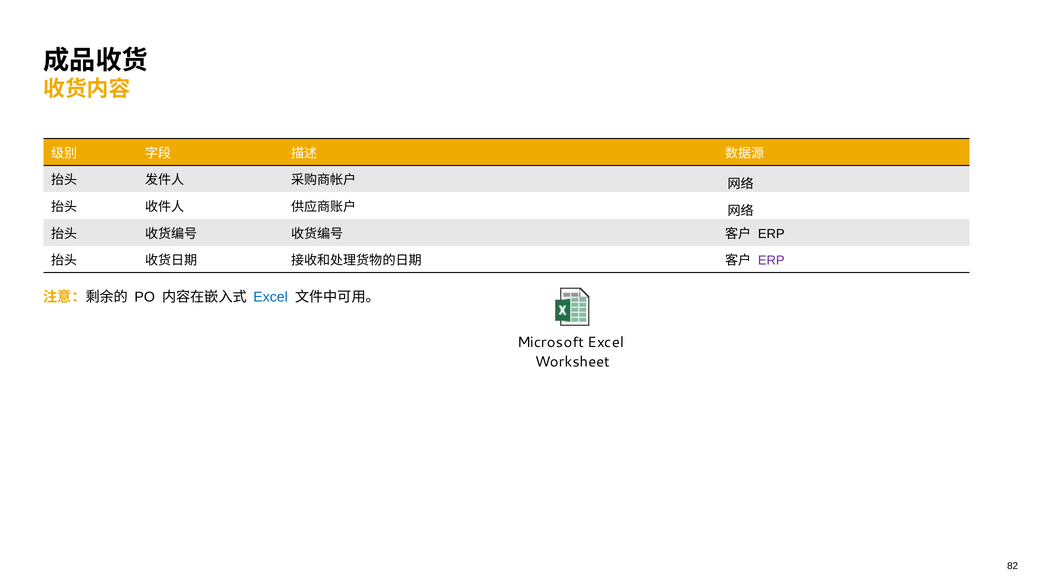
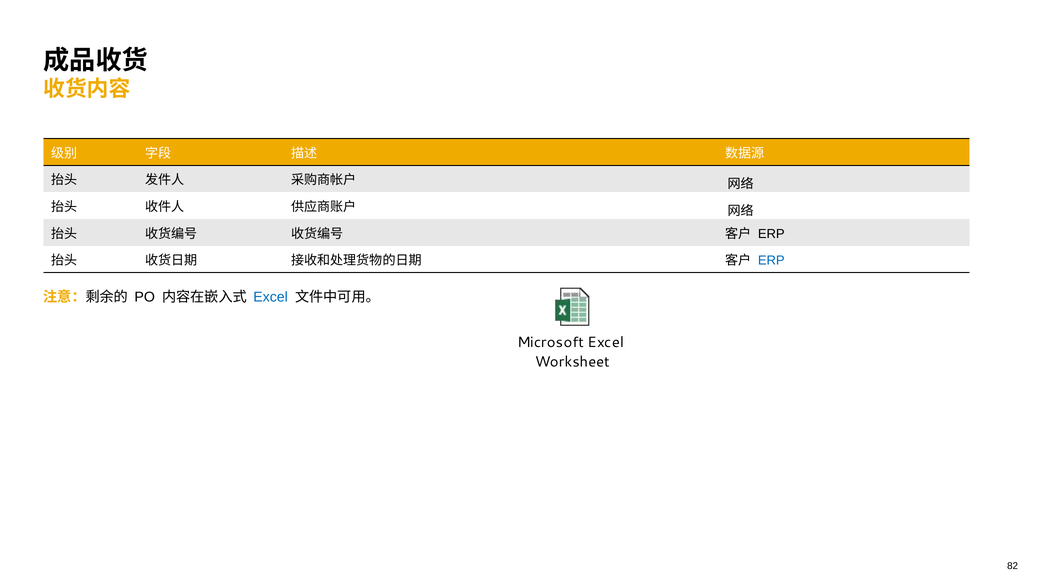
ERP colour: purple -> blue (771, 261)
